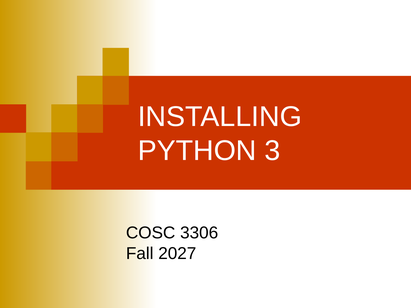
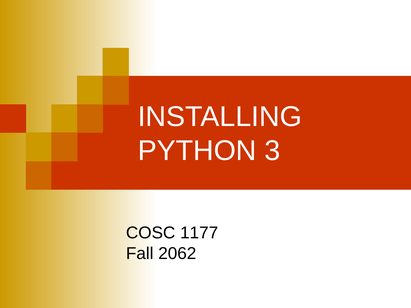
3306: 3306 -> 1177 (199, 233)
2027: 2027 -> 2062 (177, 254)
